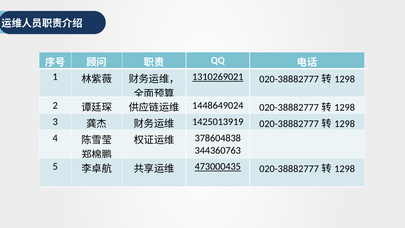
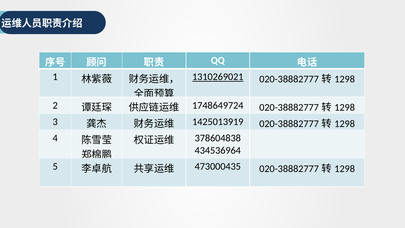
1448649024: 1448649024 -> 1748649724 (218, 105)
344360763: 344360763 -> 434536964 (218, 150)
473000435 underline: present -> none (218, 166)
